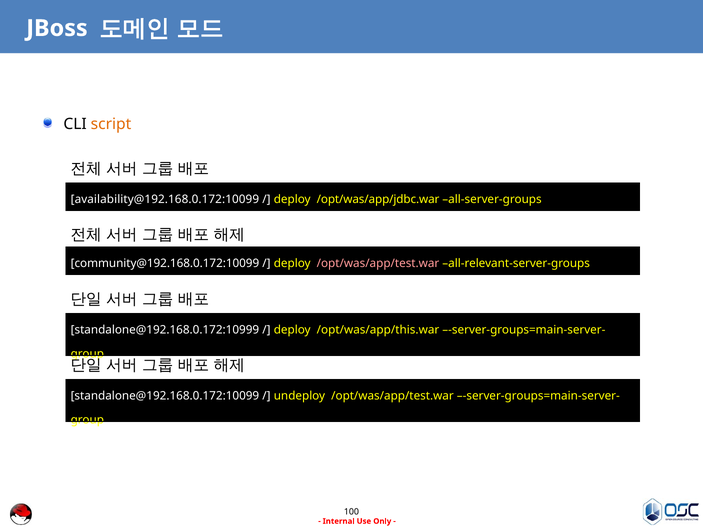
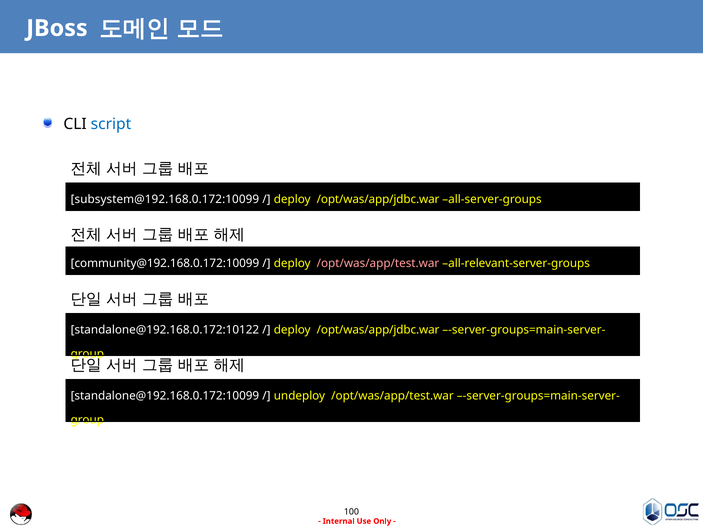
script colour: orange -> blue (111, 124)
availability@192.168.0.172:10099: availability@192.168.0.172:10099 -> subsystem@192.168.0.172:10099 (165, 200)
standalone@192.168.0.172:10999: standalone@192.168.0.172:10999 -> standalone@192.168.0.172:10122 (165, 330)
/opt/was/app/this.war: /opt/was/app/this.war -> /opt/was/app/jdbc.war (378, 330)
